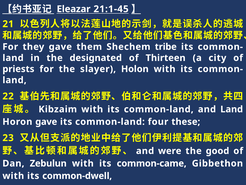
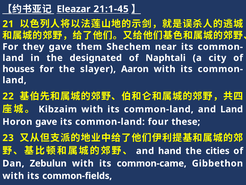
tribe: tribe -> near (166, 47)
Thirteen: Thirteen -> Naphtali (166, 58)
priests: priests -> houses (18, 69)
Holon: Holon -> Aaron (135, 69)
were: were -> hand (170, 151)
good: good -> cities (218, 151)
common-dwell: common-dwell -> common-fields (77, 175)
